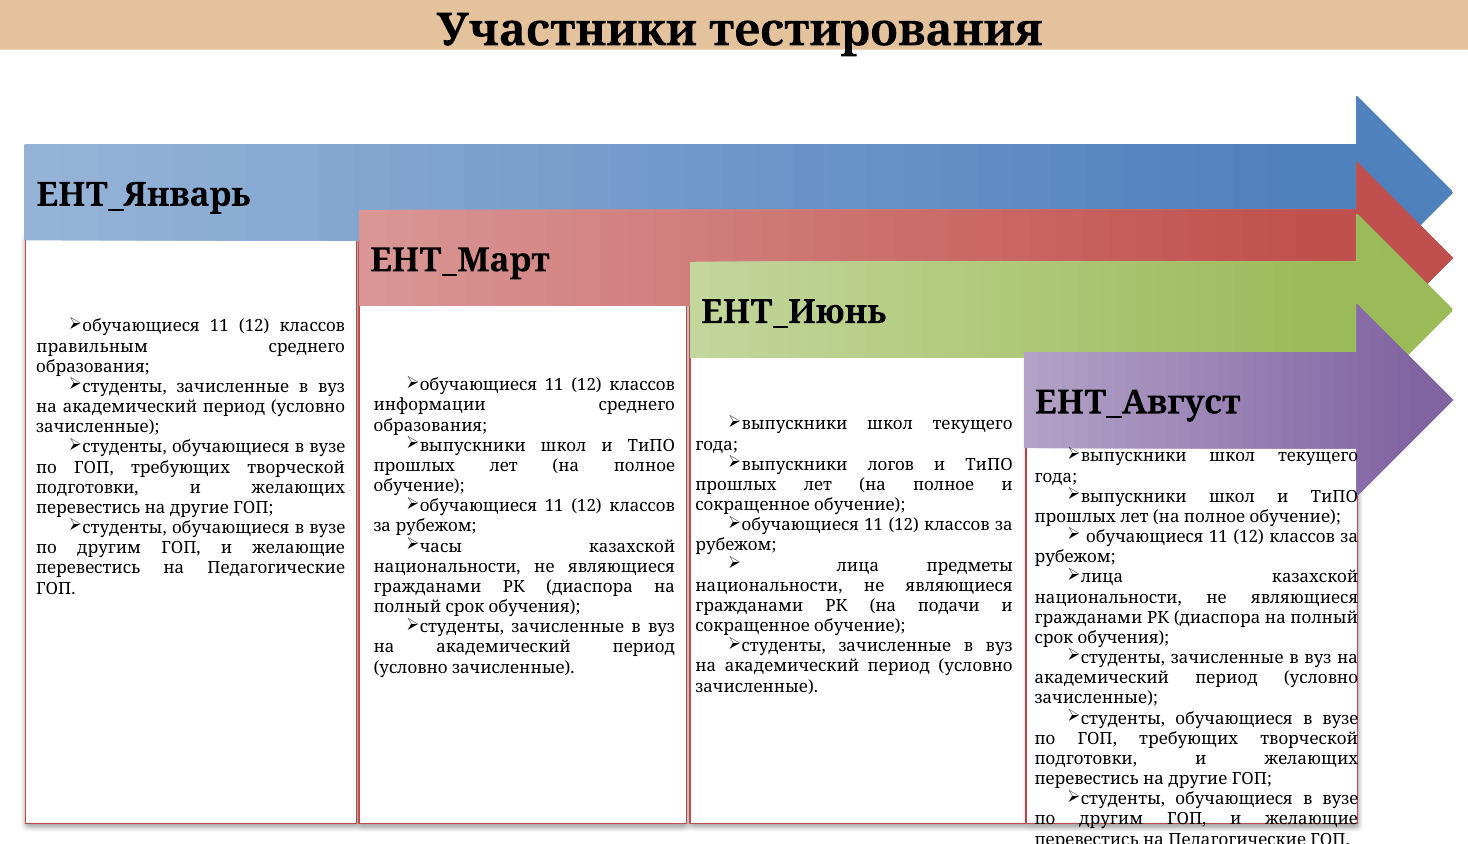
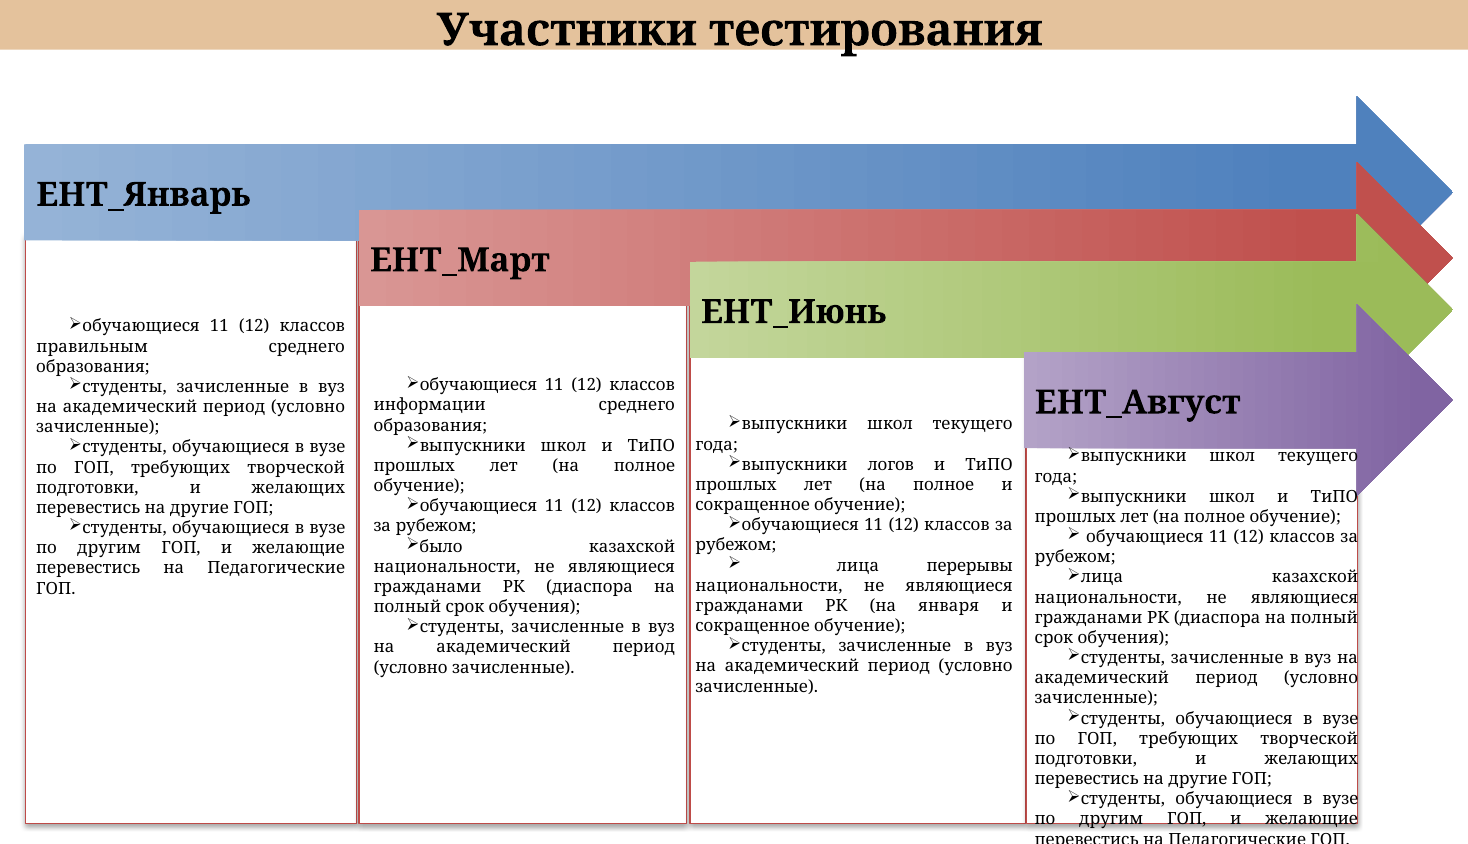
часы: часы -> было (441, 547)
предметы: предметы -> перерывы (970, 566)
подачи: подачи -> января (949, 606)
